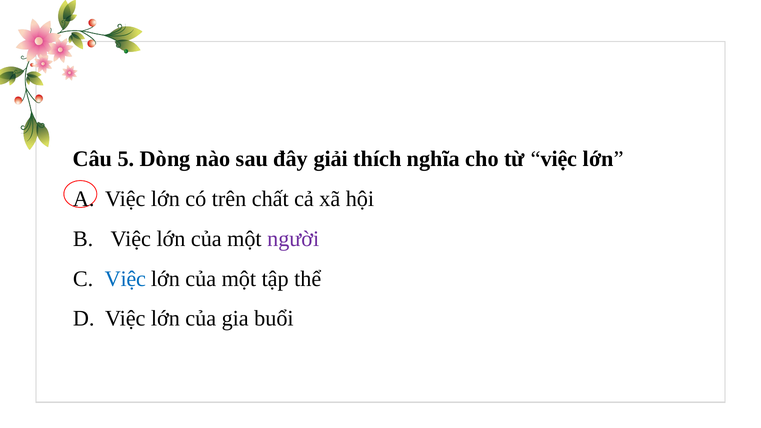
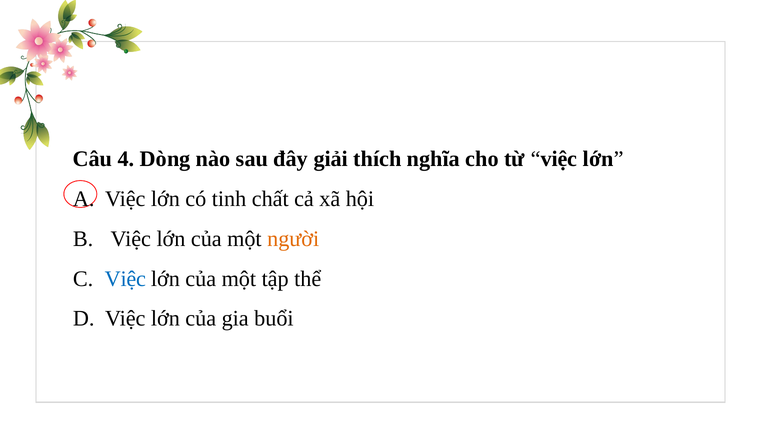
5: 5 -> 4 (126, 159)
trên: trên -> tinh (229, 199)
người colour: purple -> orange (293, 239)
